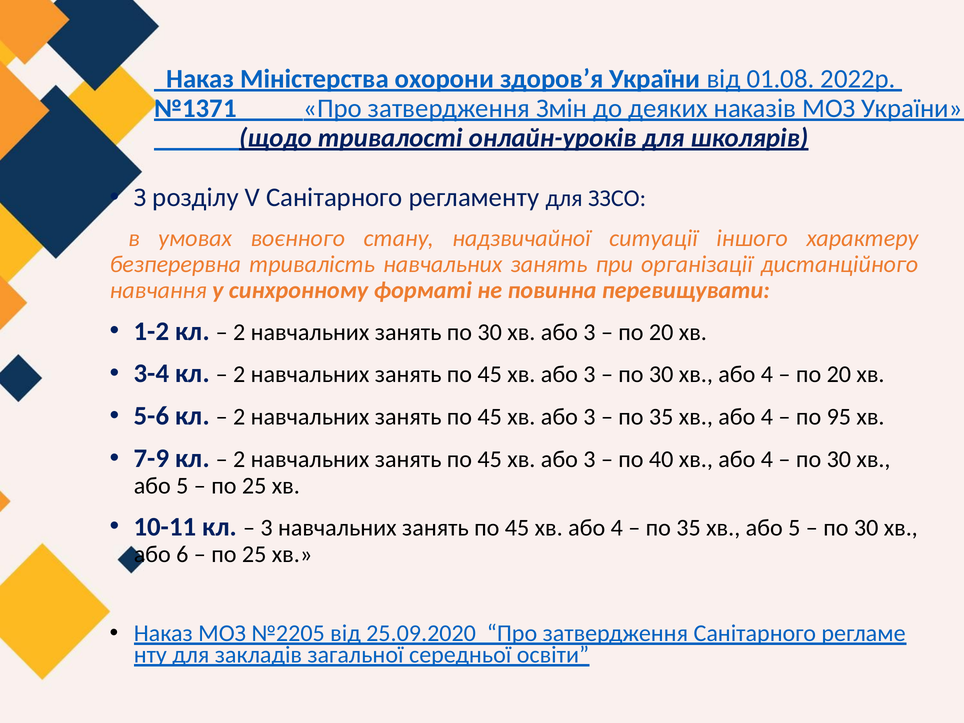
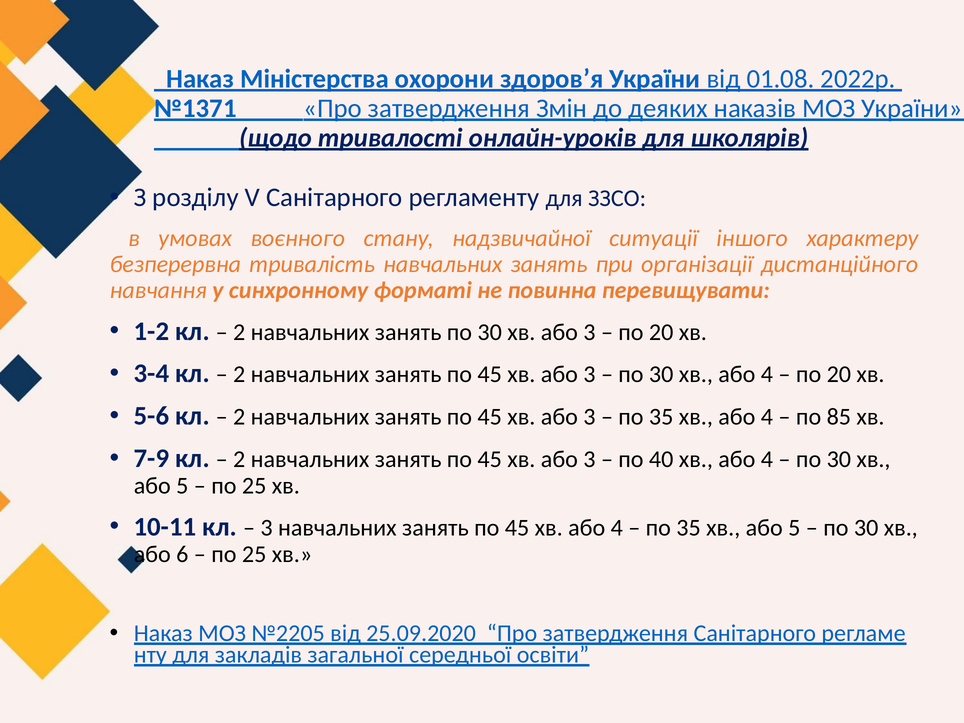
95: 95 -> 85 (839, 417)
